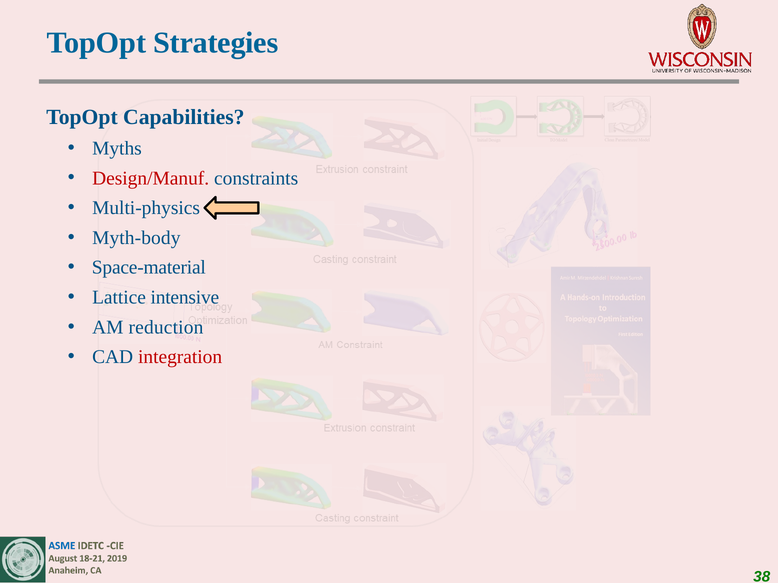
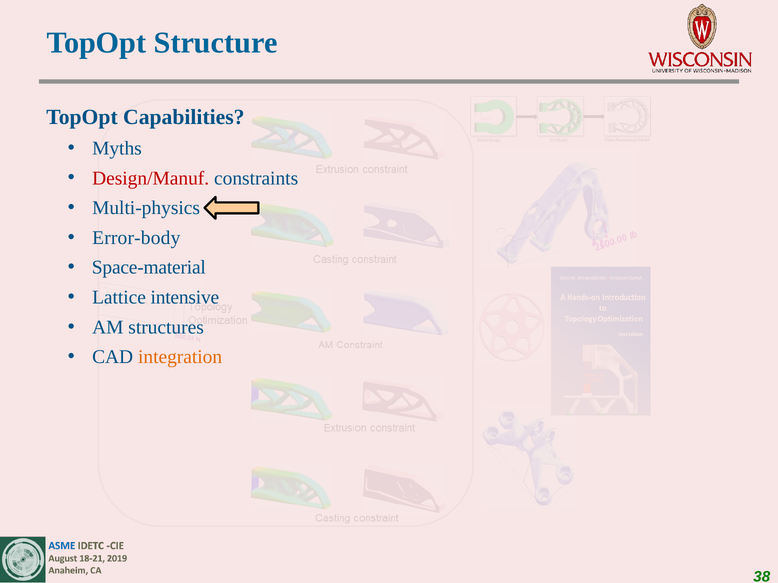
Strategies: Strategies -> Structure (216, 43)
Myth-body: Myth-body -> Error-body (136, 238)
reduction: reduction -> structures (166, 327)
integration colour: red -> orange (180, 357)
